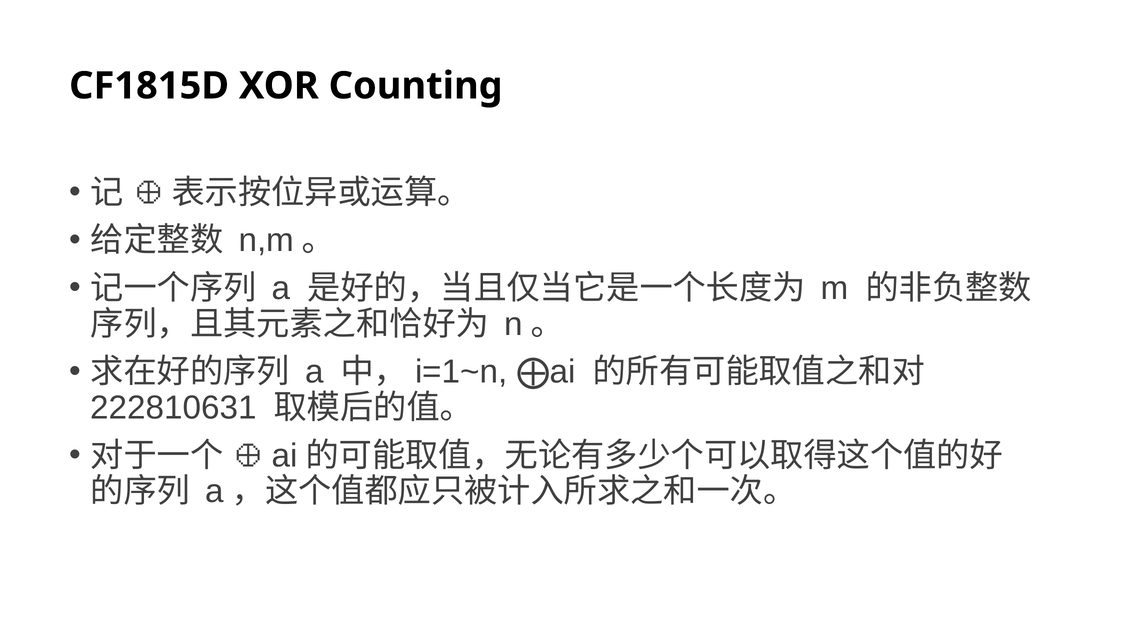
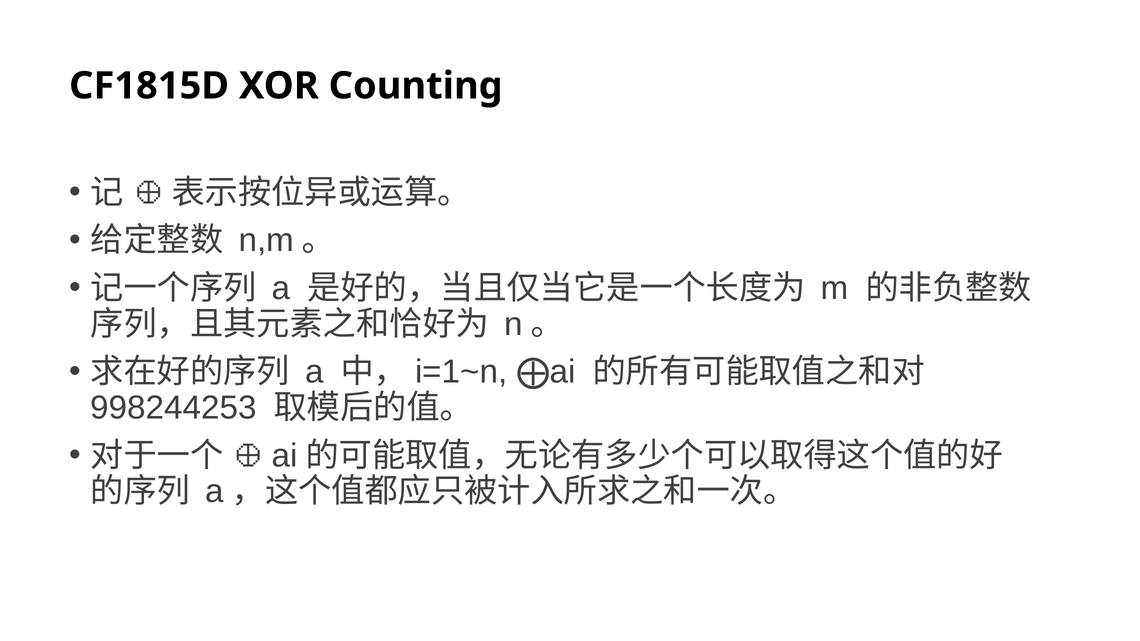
222810631: 222810631 -> 998244253 (174, 408)
